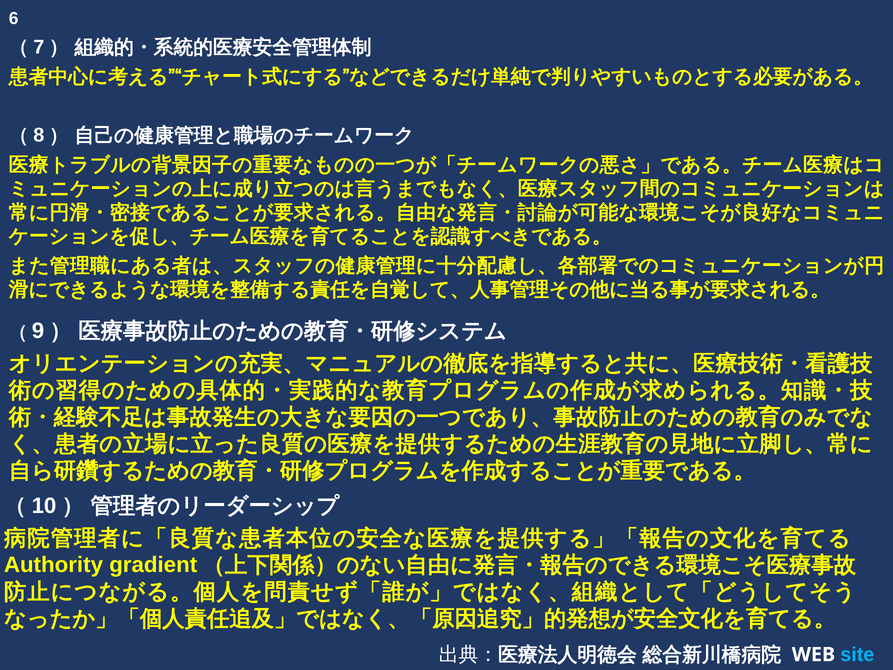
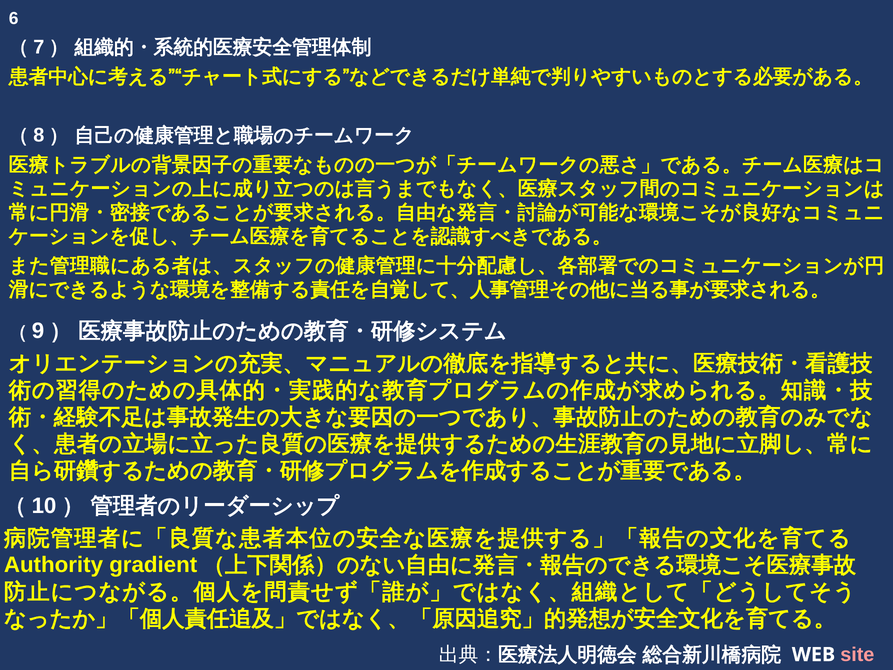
site colour: light blue -> pink (857, 654)
